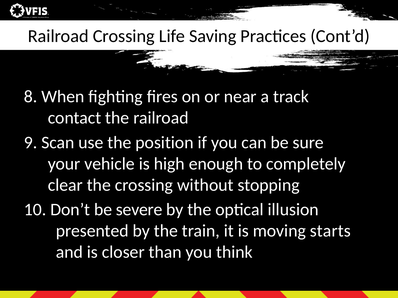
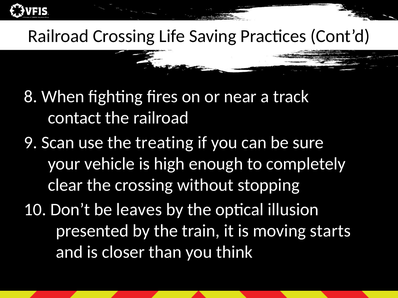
position: position -> treating (164, 143)
severe: severe -> leaves (139, 210)
